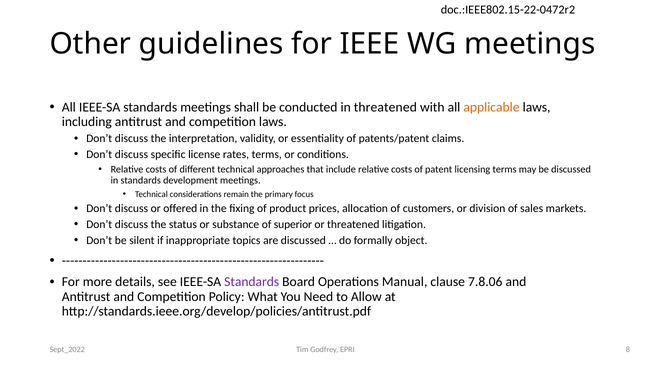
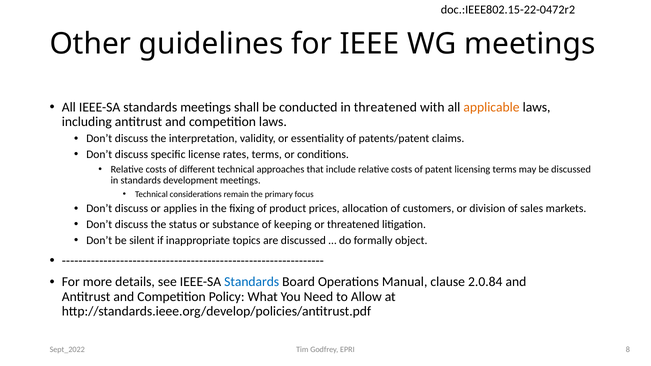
offered: offered -> applies (180, 209)
superior: superior -> keeping (293, 225)
Standards colour: purple -> blue (252, 282)
7.8.06: 7.8.06 -> 2.0.84 (485, 282)
